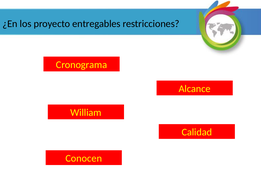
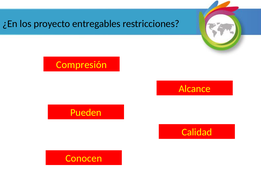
Cronograma: Cronograma -> Compresión (82, 65)
William: William -> Pueden (86, 112)
